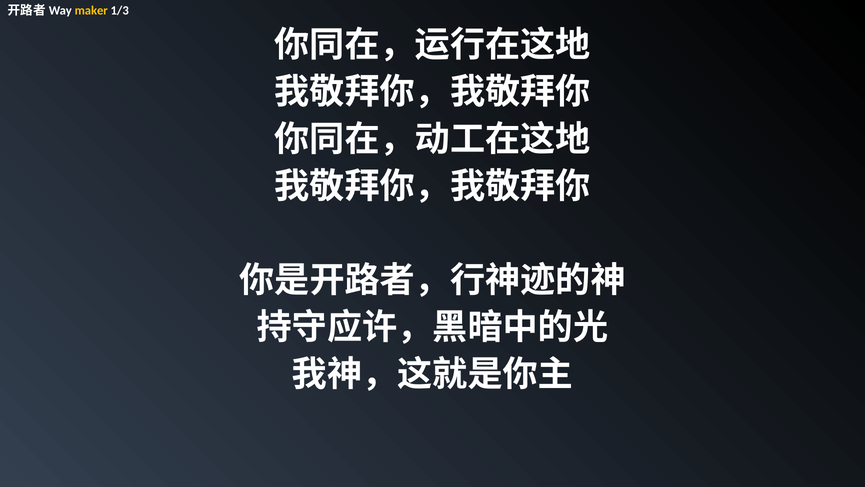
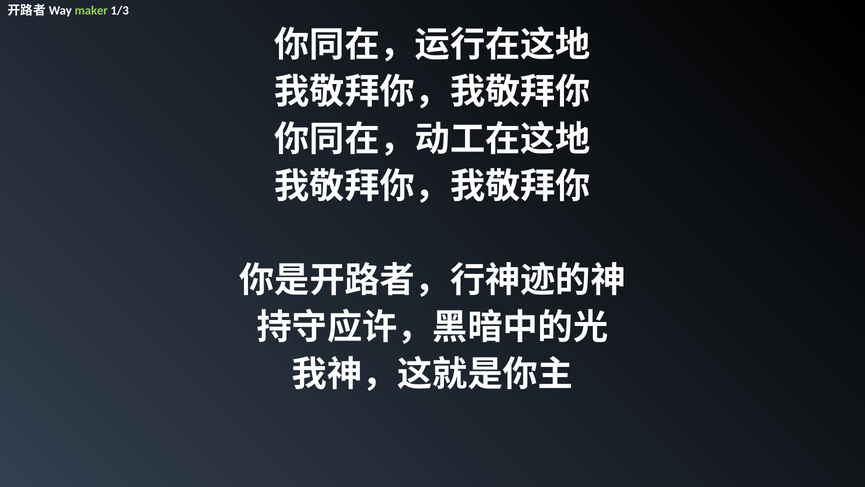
maker colour: yellow -> light green (91, 11)
